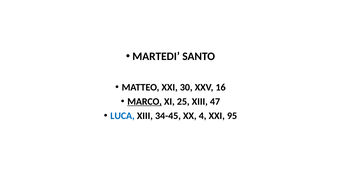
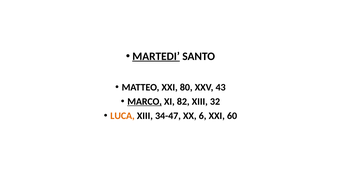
MARTEDI underline: none -> present (156, 56)
30: 30 -> 80 (186, 87)
16: 16 -> 43 (221, 87)
25: 25 -> 82 (183, 101)
47: 47 -> 32 (215, 101)
LUCA colour: blue -> orange (122, 116)
34-45: 34-45 -> 34-47 (168, 116)
4: 4 -> 6 (203, 116)
95: 95 -> 60 (232, 116)
